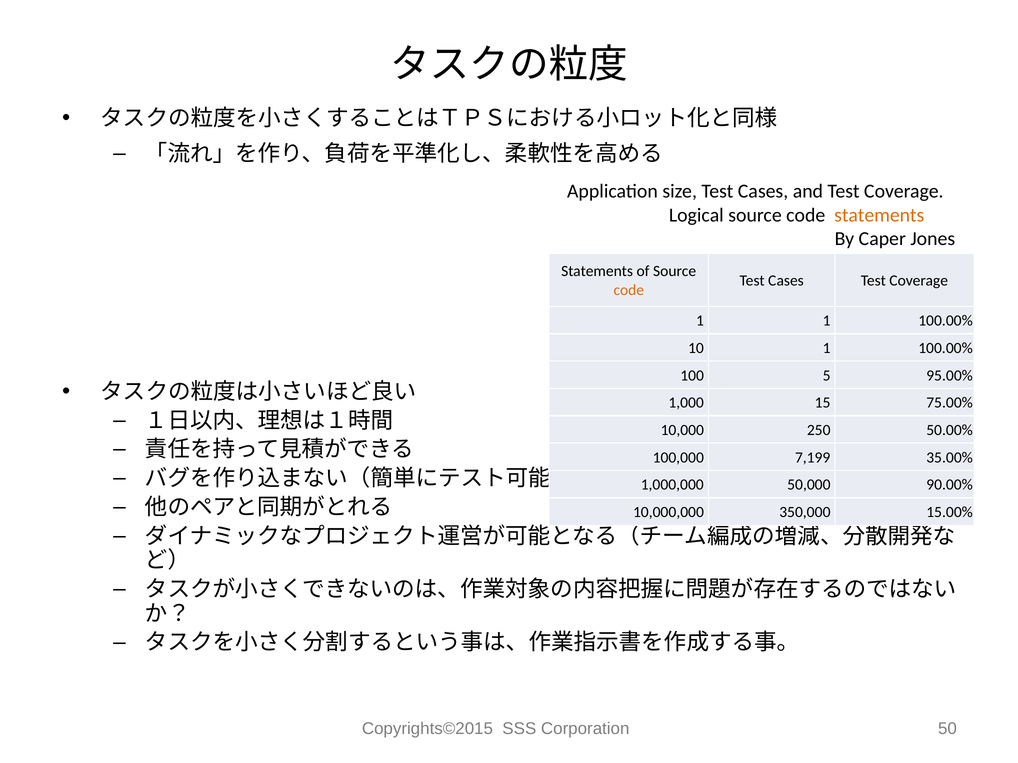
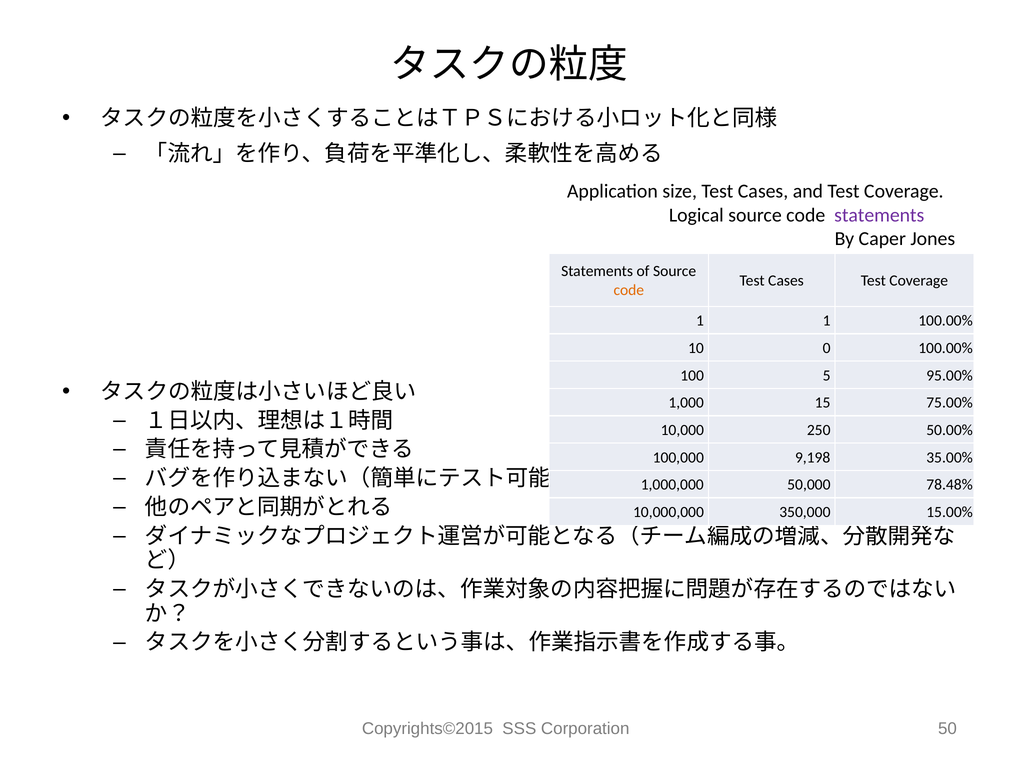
statements colour: orange -> purple (879, 215)
10 1: 1 -> 0 (827, 348)
7,199: 7,199 -> 9,198 (813, 458)
90.00%: 90.00% -> 78.48% (950, 485)
